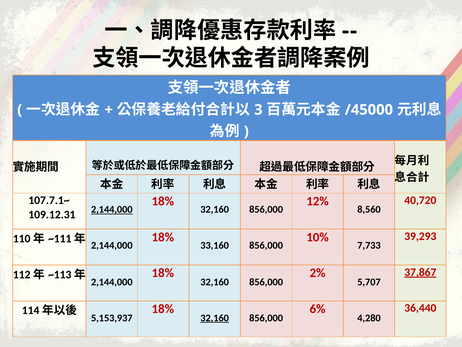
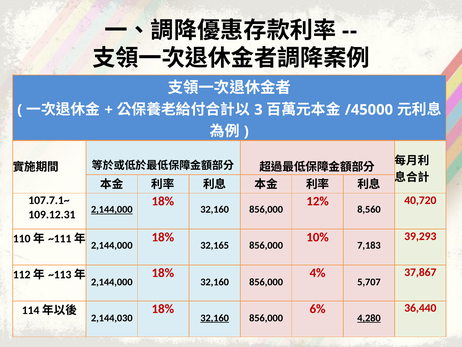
33,160: 33,160 -> 32,165 (215, 245)
7,733: 7,733 -> 7,183 (369, 245)
37,867 underline: present -> none (420, 272)
2%: 2% -> 4% (318, 273)
5,153,937: 5,153,937 -> 2,144,030 (112, 317)
4,280 underline: none -> present (369, 317)
